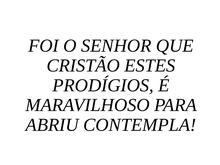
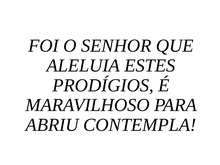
CRISTÃO: CRISTÃO -> ALELUIA (83, 66)
